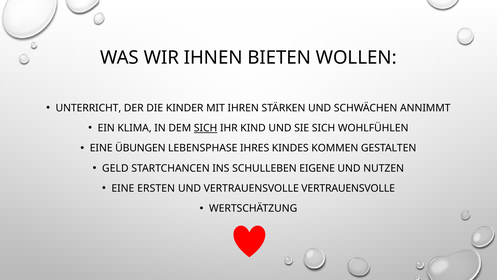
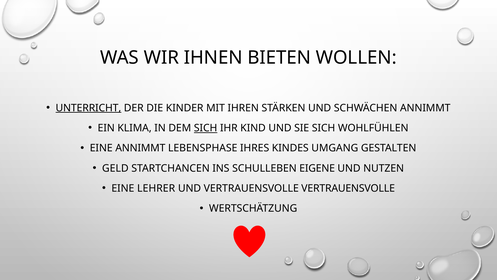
UNTERRICHT underline: none -> present (88, 108)
EINE ÜBUNGEN: ÜBUNGEN -> ANNIMMT (140, 148)
KOMMEN: KOMMEN -> UMGANG (335, 148)
ERSTEN: ERSTEN -> LEHRER (156, 188)
